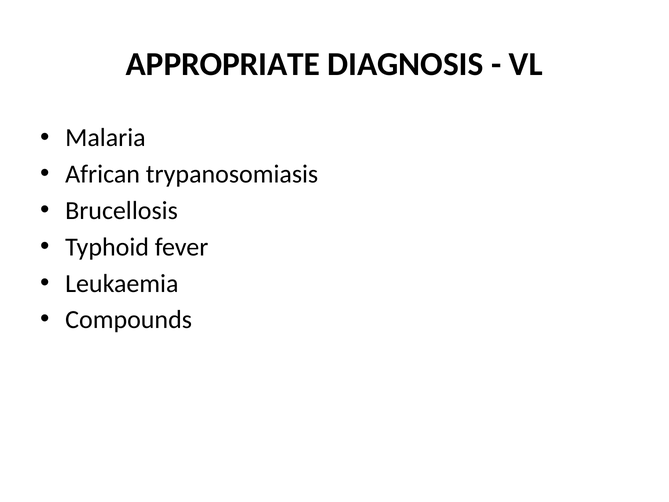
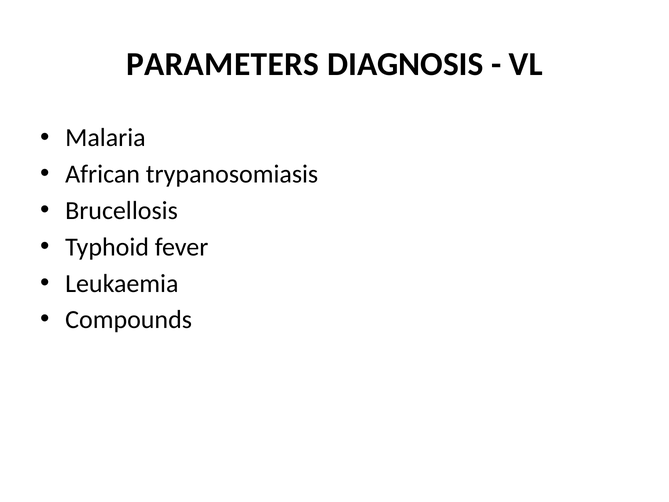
APPROPRIATE: APPROPRIATE -> PARAMETERS (223, 64)
